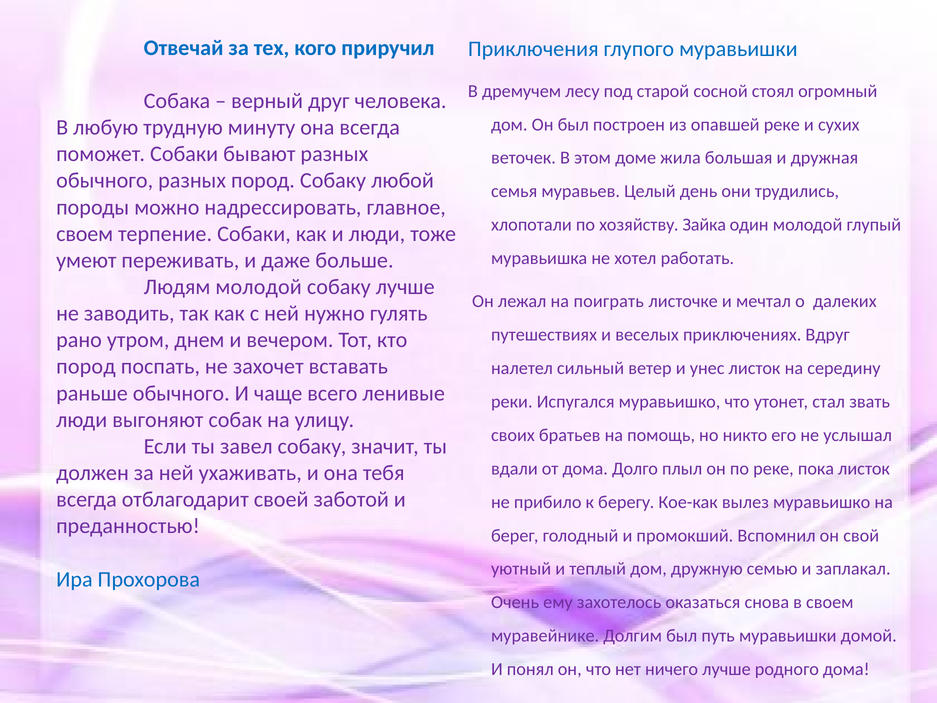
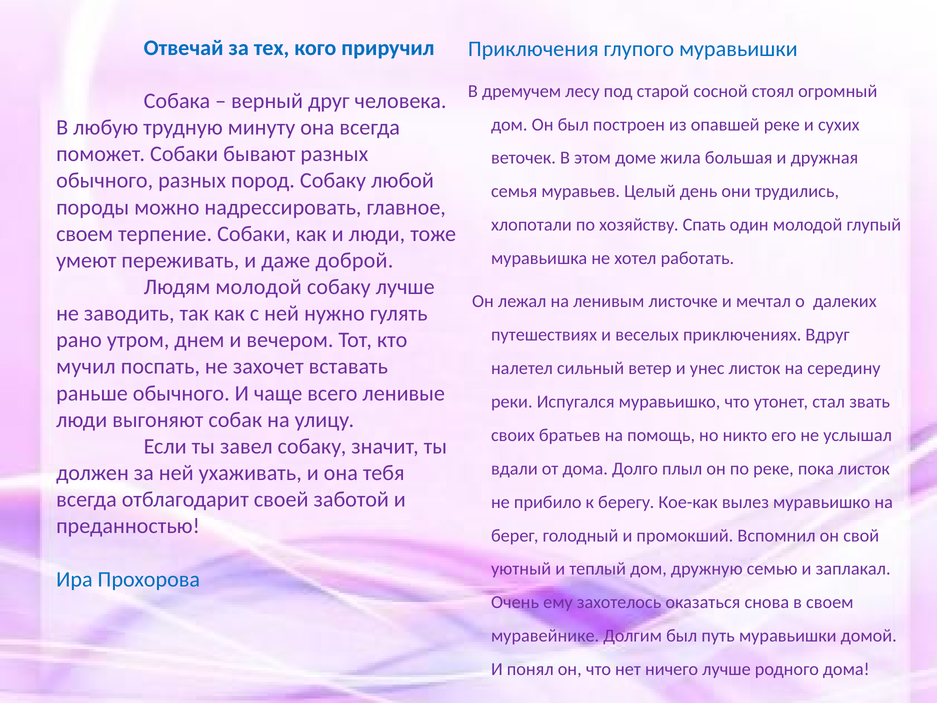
Зайка: Зайка -> Спать (704, 225)
больше: больше -> доброй (354, 260)
поиграть: поиграть -> ленивым (609, 301)
пород: пород -> мучил (86, 367)
